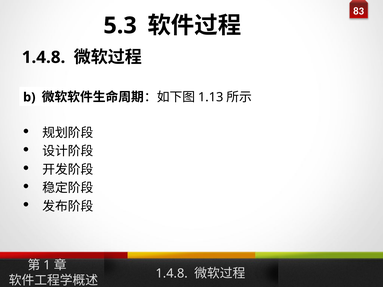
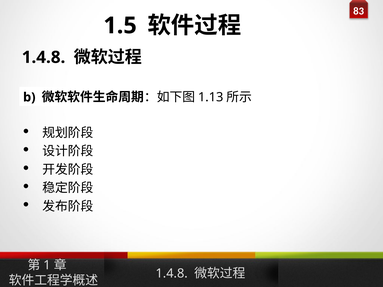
5.3: 5.3 -> 1.5 (120, 26)
